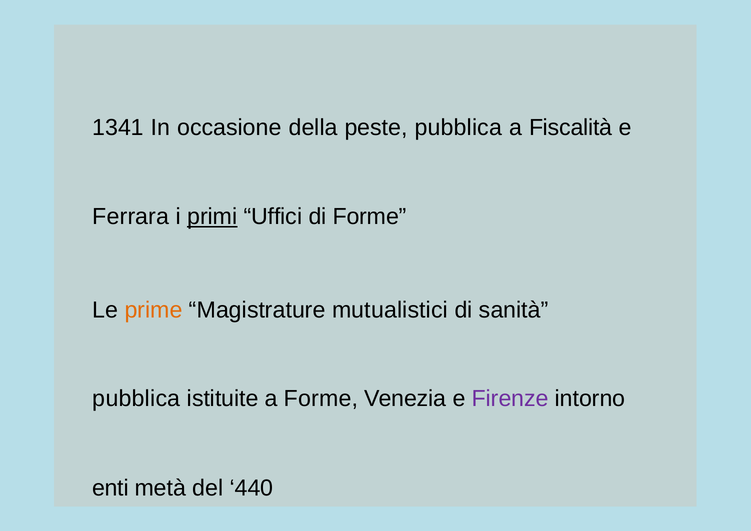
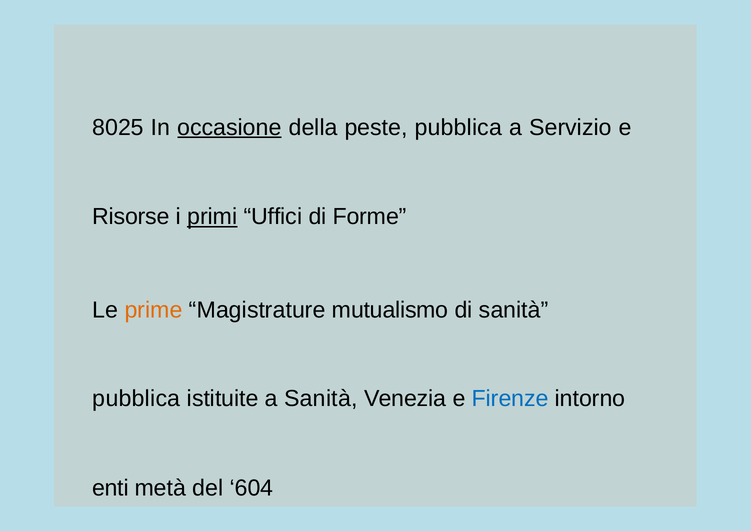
1341: 1341 -> 8025 (118, 127)
occasione underline: none -> present (229, 127)
Fiscalità: Fiscalità -> Servizio (570, 127)
Ferrara: Ferrara -> Risorse (131, 217)
Magistrature mutualistici: mutualistici -> mutualismo (390, 310)
a Forme: Forme -> Sanità (321, 399)
Firenze colour: purple -> blue (510, 399)
440: 440 -> 604 (252, 488)
